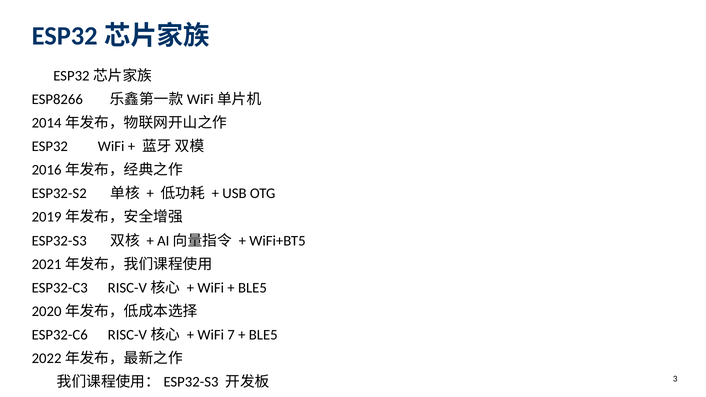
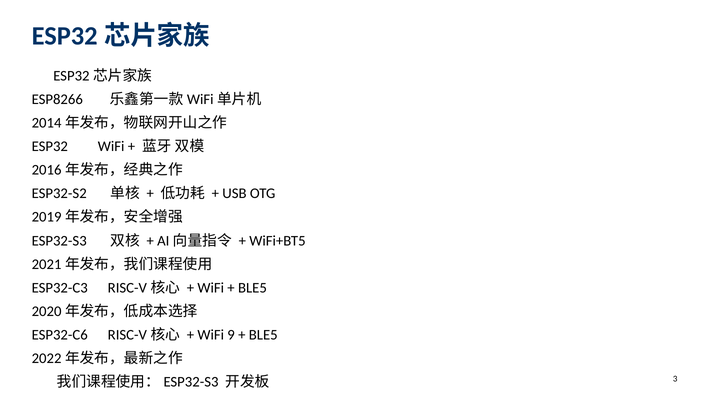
7: 7 -> 9 (231, 335)
